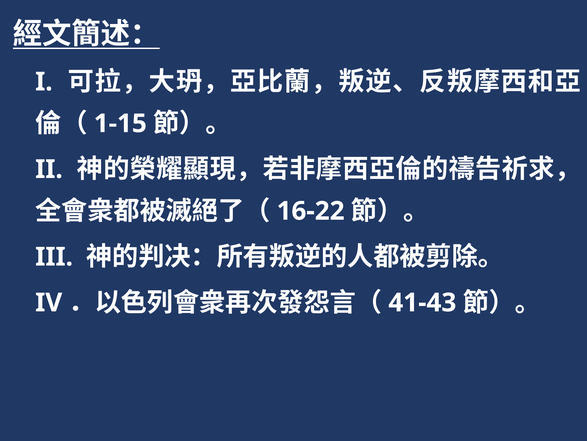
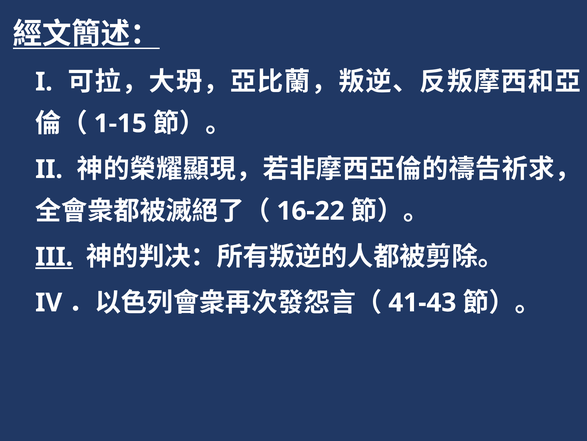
III underline: none -> present (54, 256)
